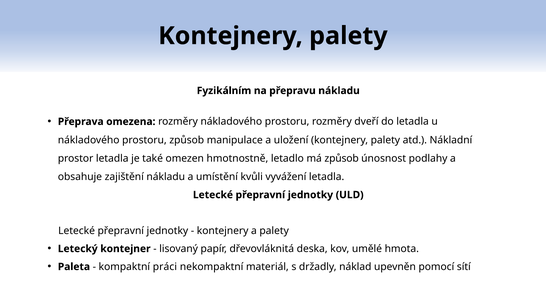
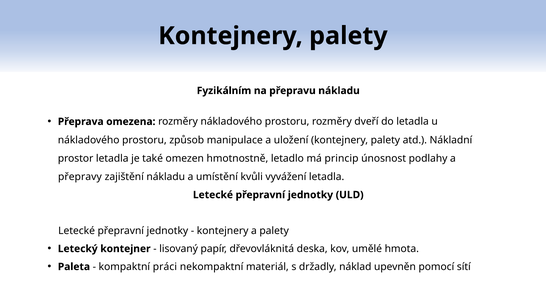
má způsob: způsob -> princip (342, 159)
obsahuje: obsahuje -> přepravy (80, 177)
